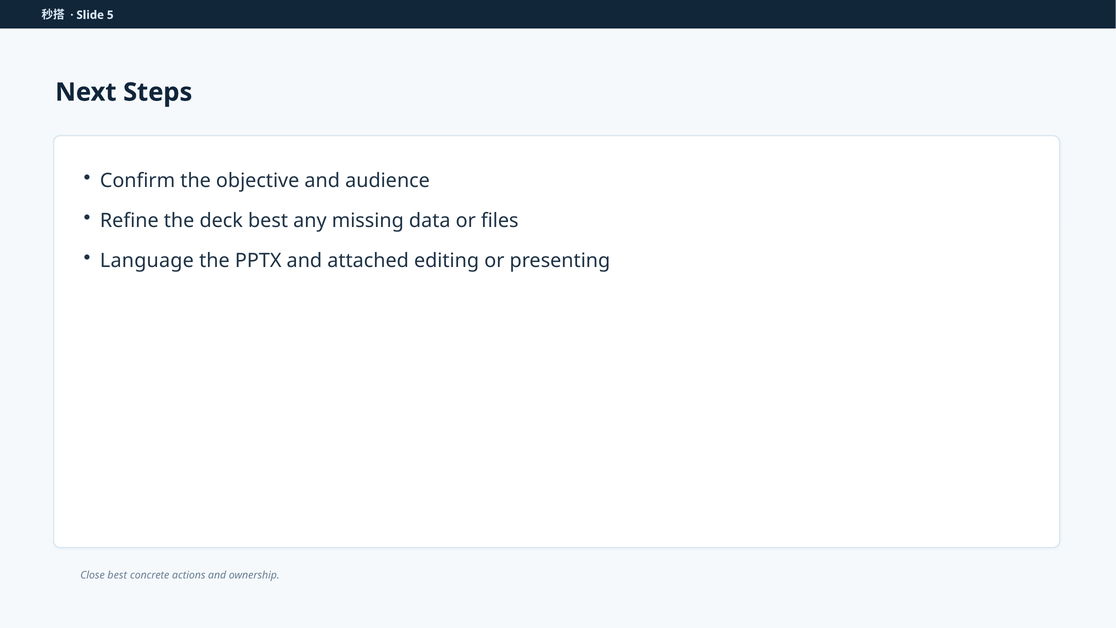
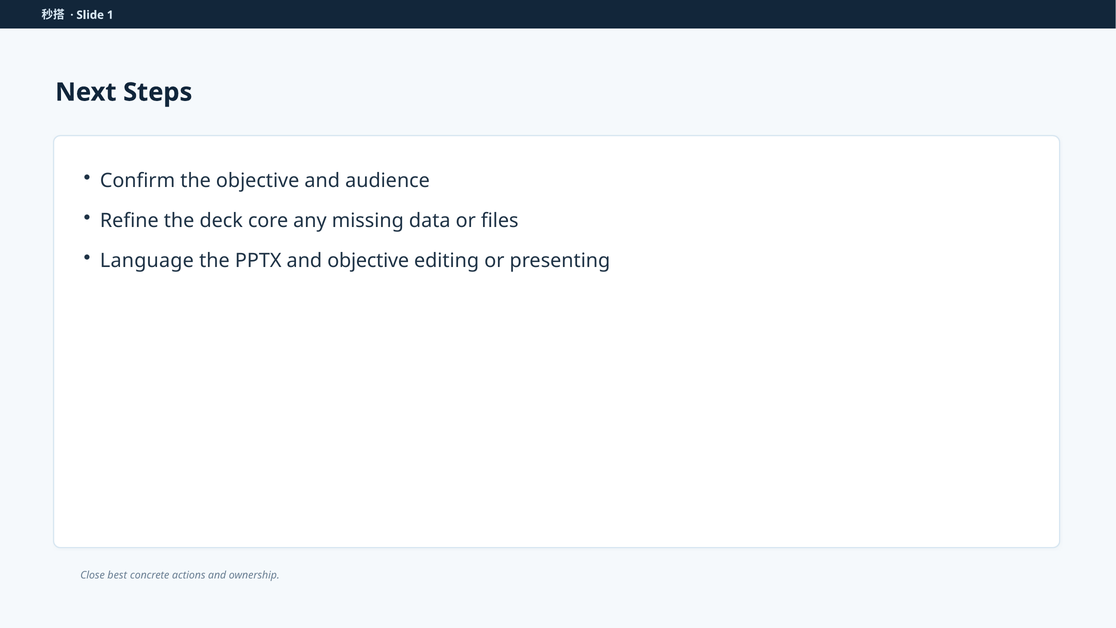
5: 5 -> 1 (110, 15)
deck best: best -> core (268, 221)
and attached: attached -> objective (368, 261)
